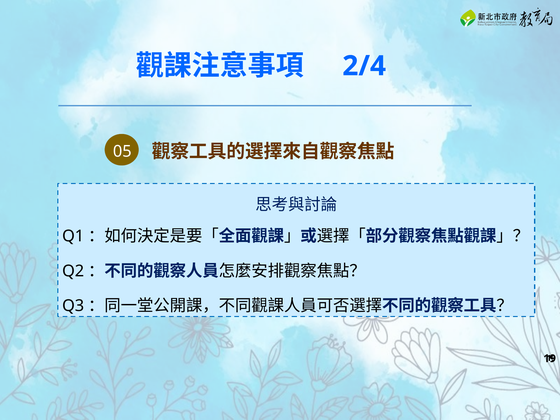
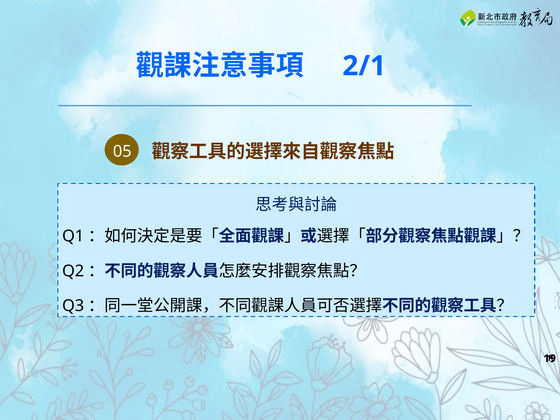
2/4: 2/4 -> 2/1 (364, 66)
